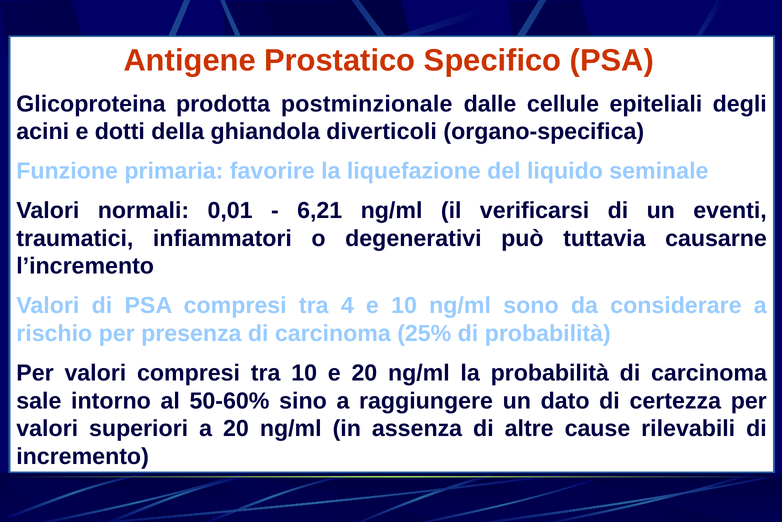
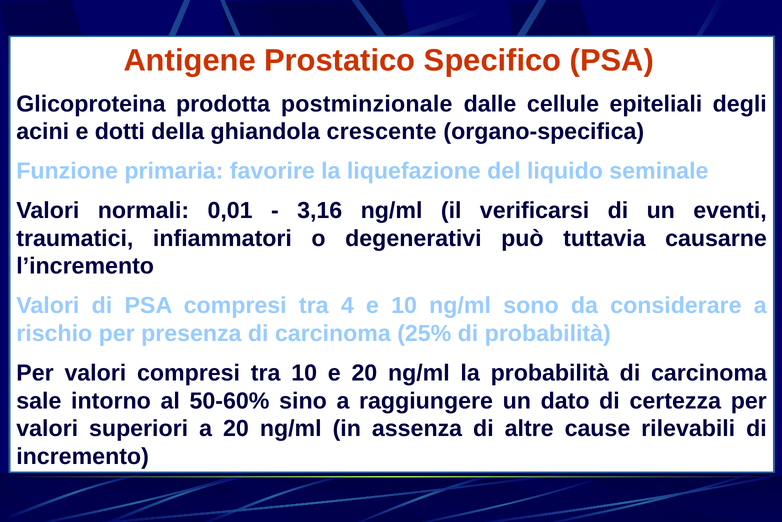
diverticoli: diverticoli -> crescente (382, 132)
6,21: 6,21 -> 3,16 (320, 210)
